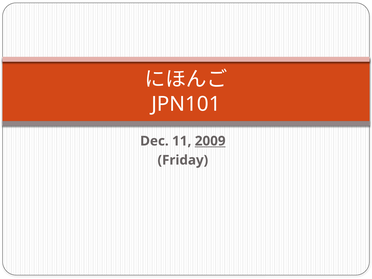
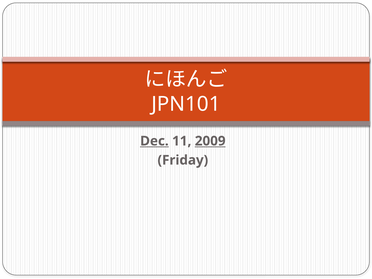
Dec underline: none -> present (154, 141)
